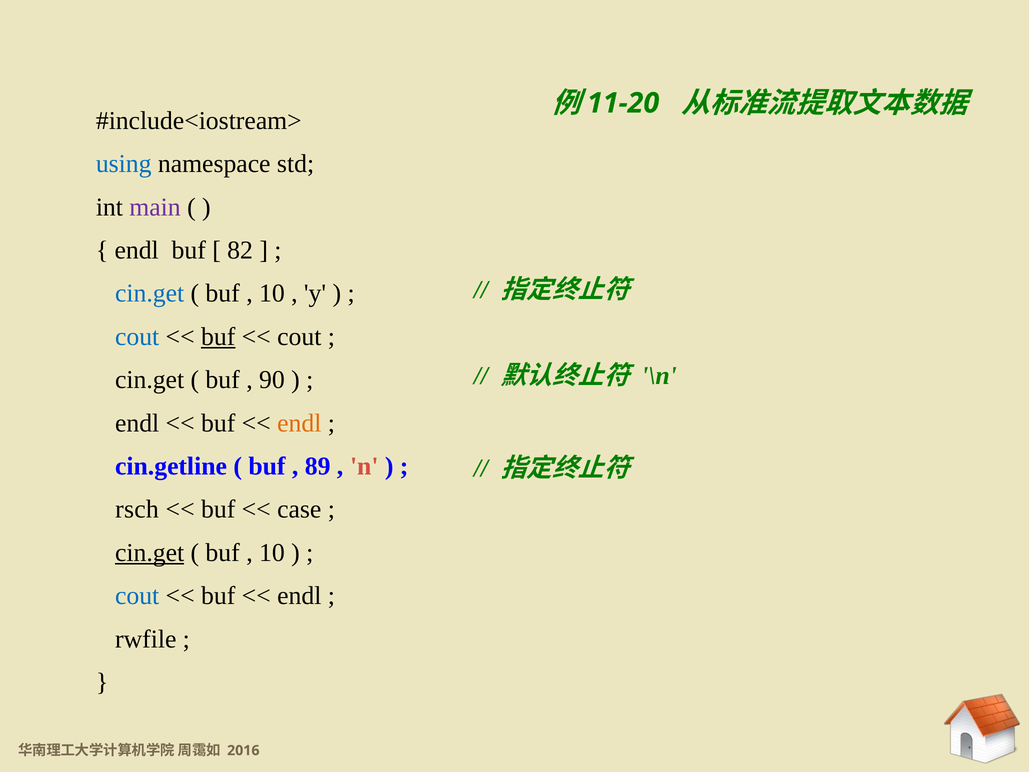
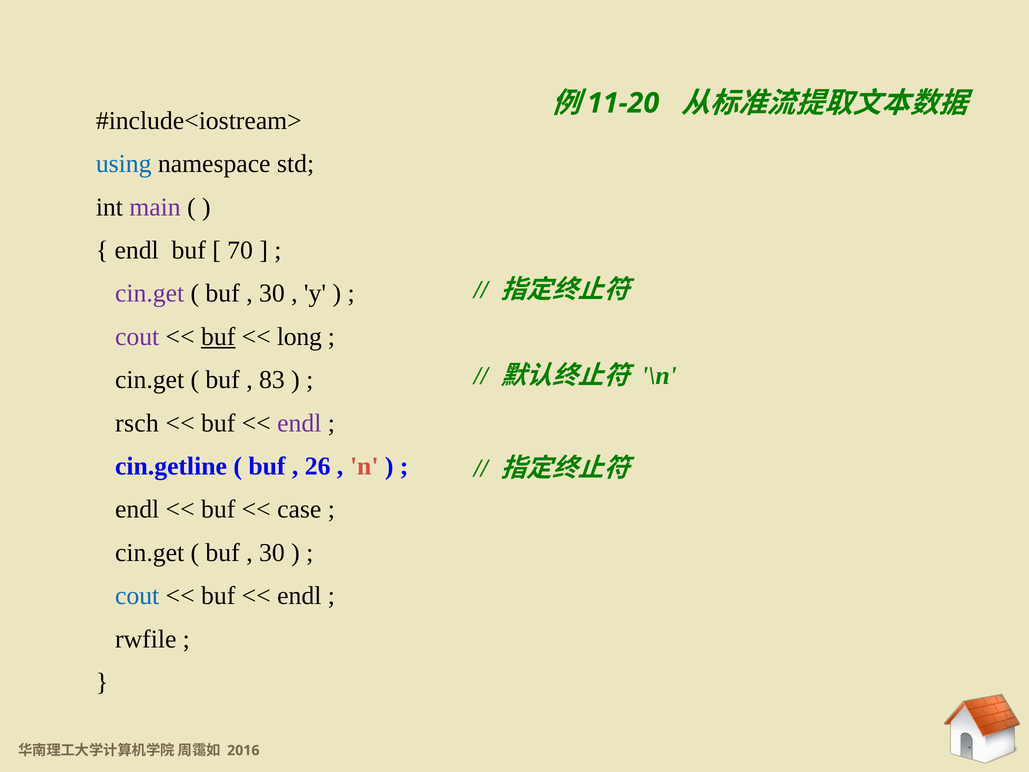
82: 82 -> 70 (240, 250)
cin.get colour: blue -> purple (150, 293)
10: 10 -> 30 (272, 293)
cout colour: blue -> purple (137, 337)
cout: cout -> long (299, 337)
90: 90 -> 83 (272, 380)
endl: endl -> rsch (137, 423)
endl colour: orange -> purple (299, 423)
89: 89 -> 26 (318, 466)
rsch: rsch -> endl (137, 509)
cin.get underline: present -> none (150, 553)
10: 10 -> 30 (272, 553)
